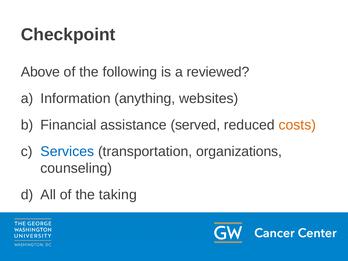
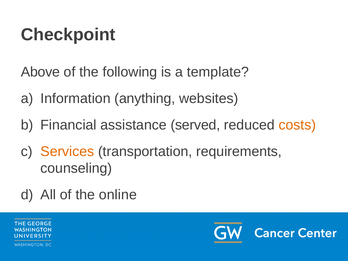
reviewed: reviewed -> template (218, 72)
Services colour: blue -> orange (67, 152)
organizations: organizations -> requirements (239, 152)
taking: taking -> online (118, 195)
